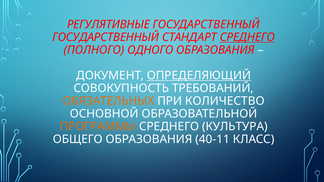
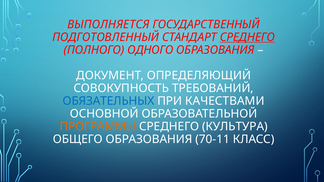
РЕГУЛЯТИВНЫЕ: РЕГУЛЯТИВНЫЕ -> ВЫПОЛНЯЕТСЯ (108, 24)
ГОСУДАРСТВЕННЫЙ: ГОСУДАРСТВЕННЫЙ -> ПОДГОТОВЛЕННЫЙ (106, 37)
ОПРЕДЕЛЯЮЩИЙ underline: present -> none (199, 76)
ОБЯЗАТЕЛЬНЫХ colour: orange -> blue (108, 101)
КОЛИЧЕСТВО: КОЛИЧЕСТВО -> КАЧЕСТВАМИ (225, 101)
40-11: 40-11 -> 70-11 (213, 139)
